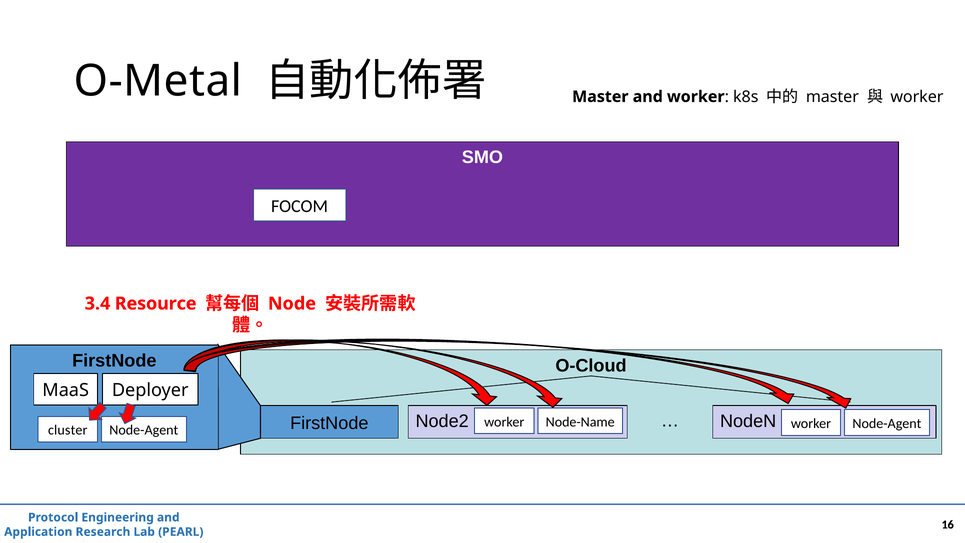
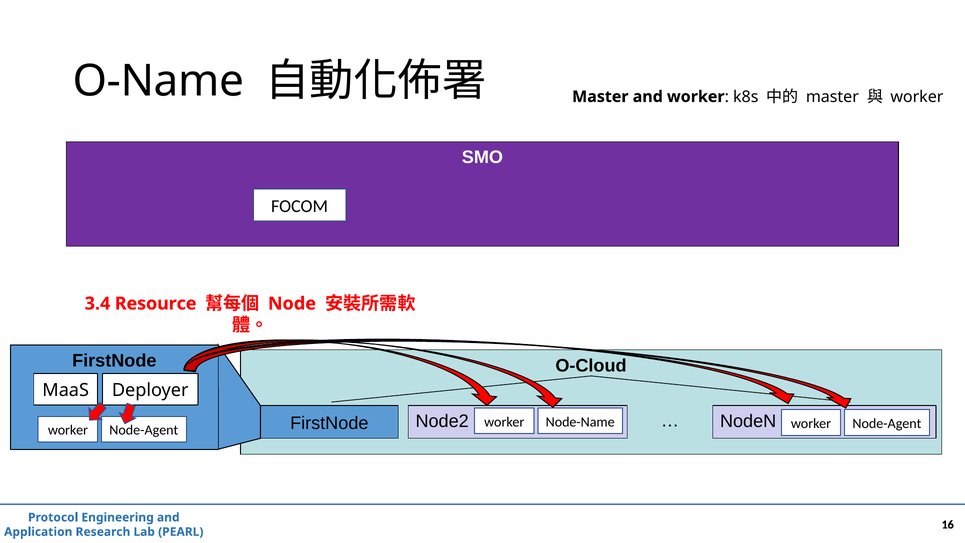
O-Metal: O-Metal -> O-Name (158, 81)
cluster: cluster -> worker (68, 430)
